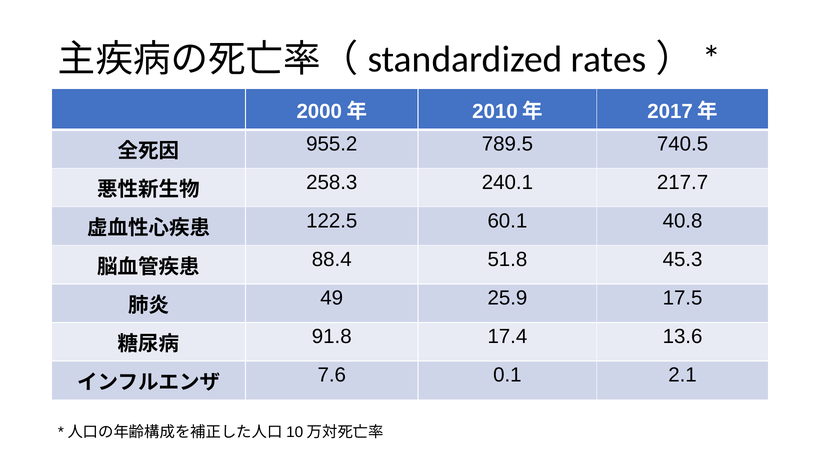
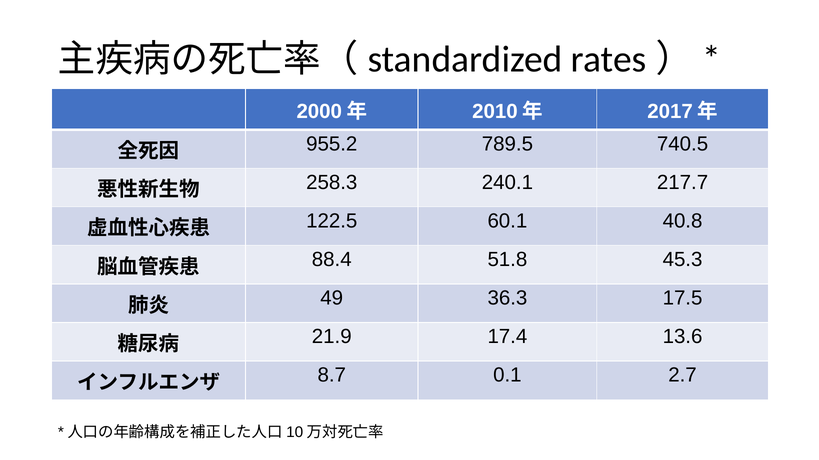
25.9: 25.9 -> 36.3 (507, 298)
91.8: 91.8 -> 21.9 (332, 337)
7.6: 7.6 -> 8.7 (332, 376)
2.1: 2.1 -> 2.7 (683, 376)
